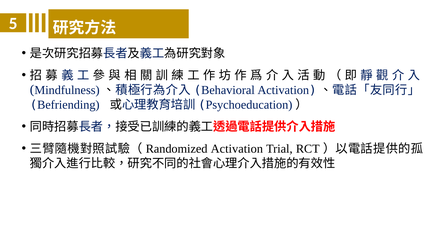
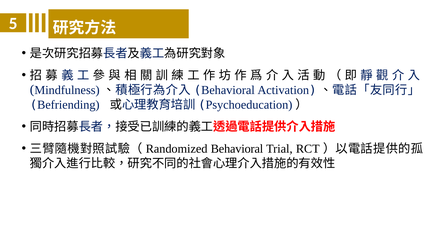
Activation: Activation -> Behavioral (237, 149)
